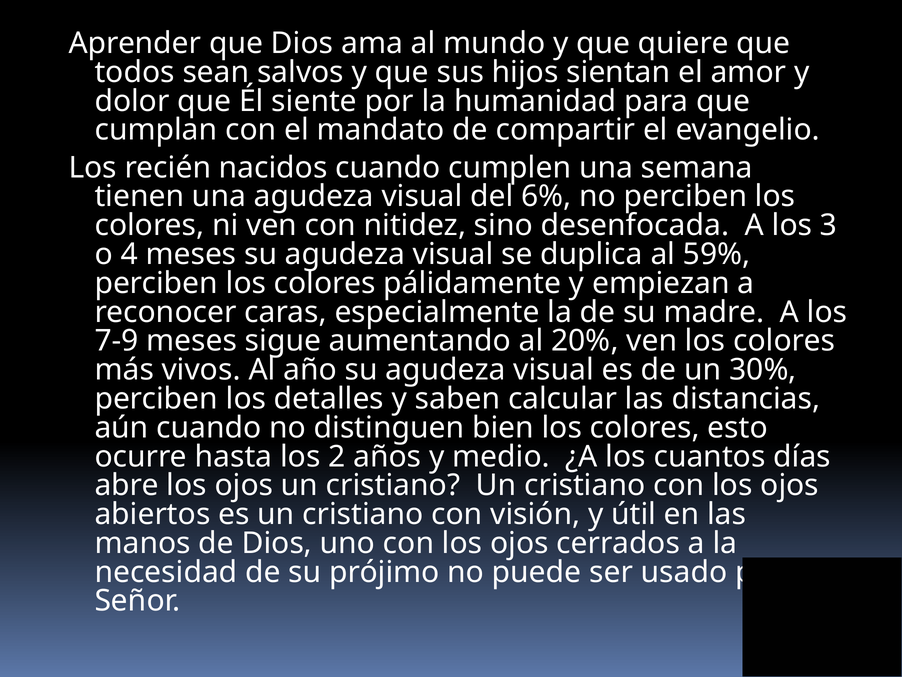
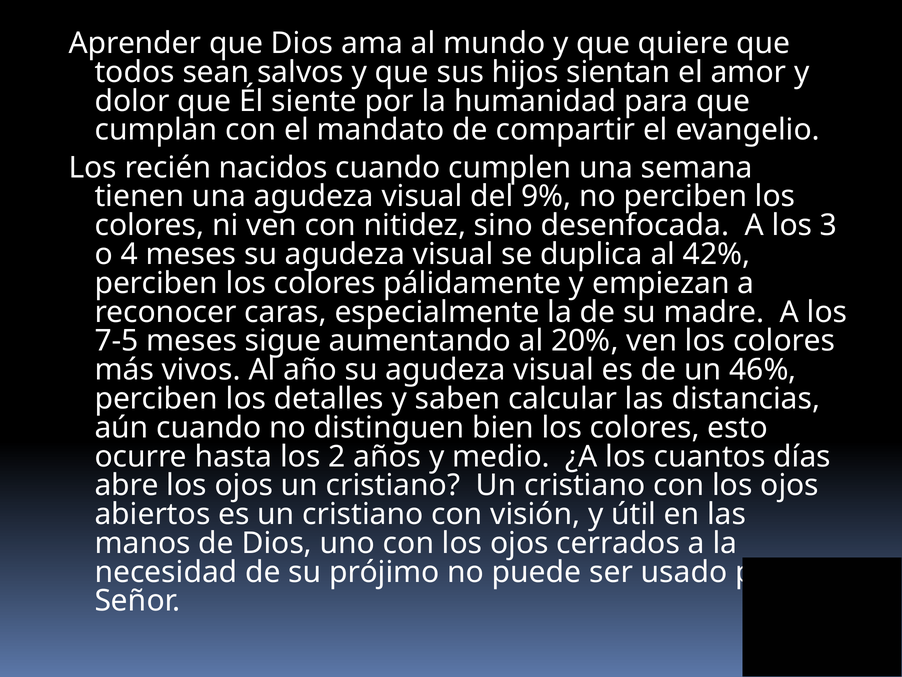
6%: 6% -> 9% (546, 196)
59%: 59% -> 42% (717, 254)
7-9: 7-9 -> 7-5 (117, 341)
30%: 30% -> 46% (763, 370)
